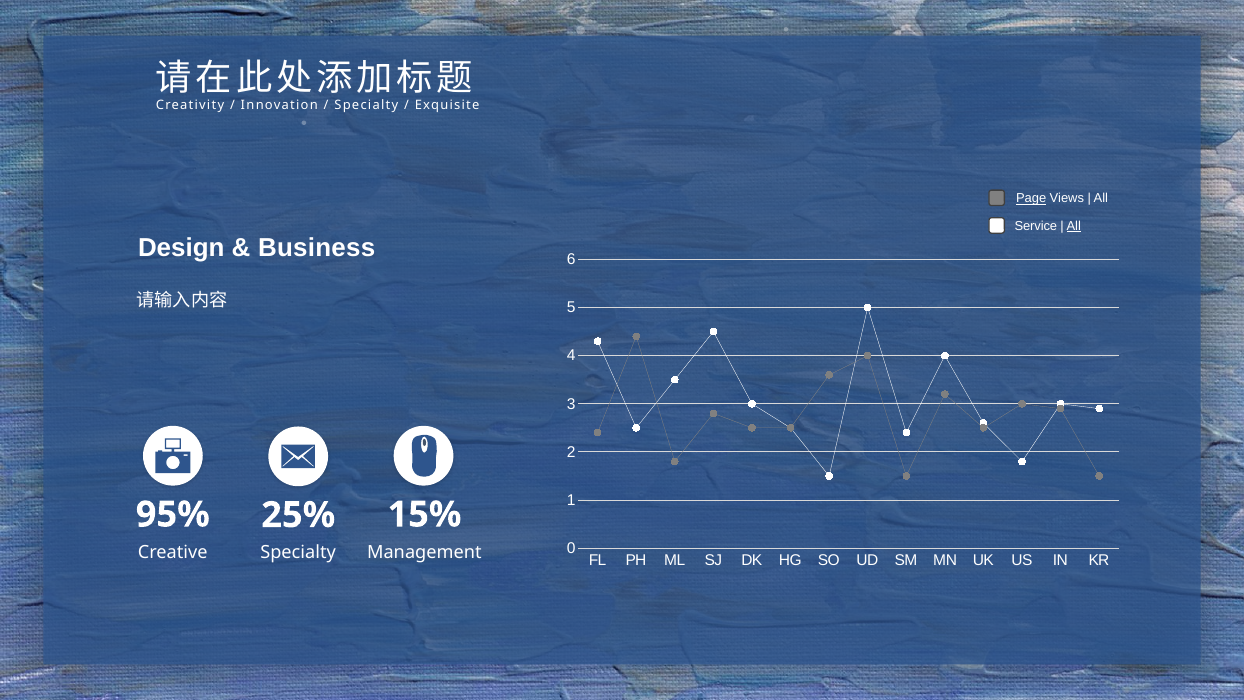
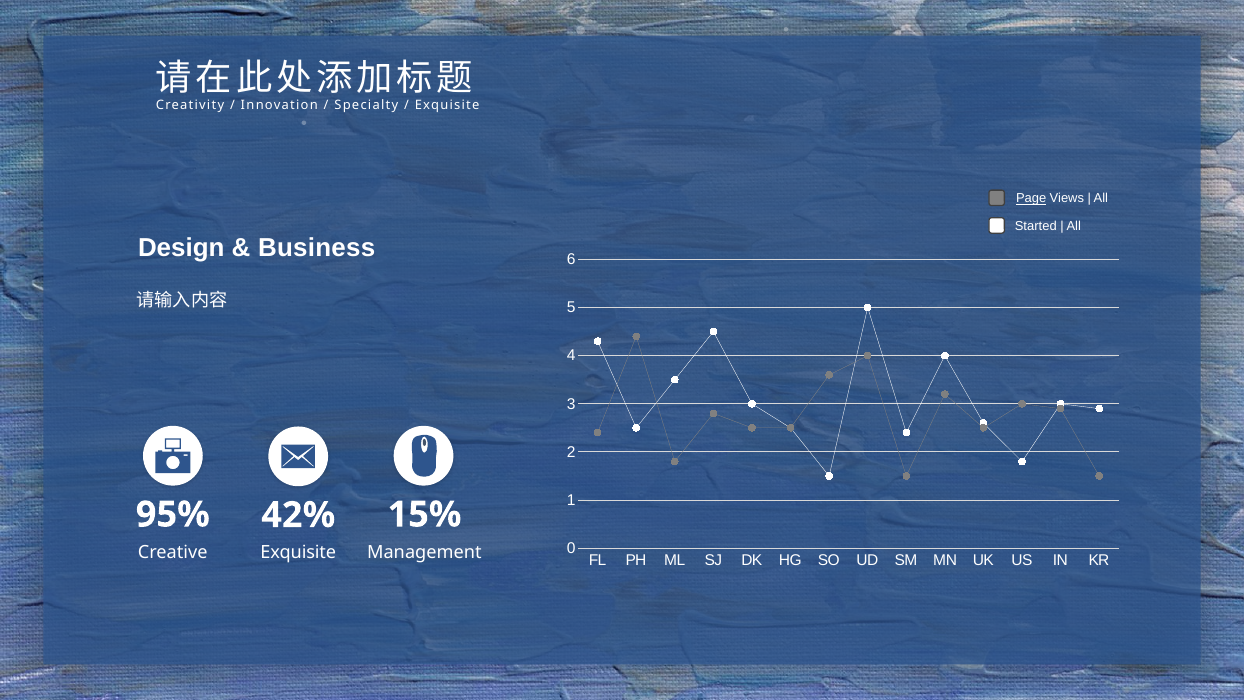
Service: Service -> Started (1036, 226)
All underline: present -> none (1074, 226)
25%: 25% -> 42% (298, 515)
Creative Specialty: Specialty -> Exquisite (298, 552)
